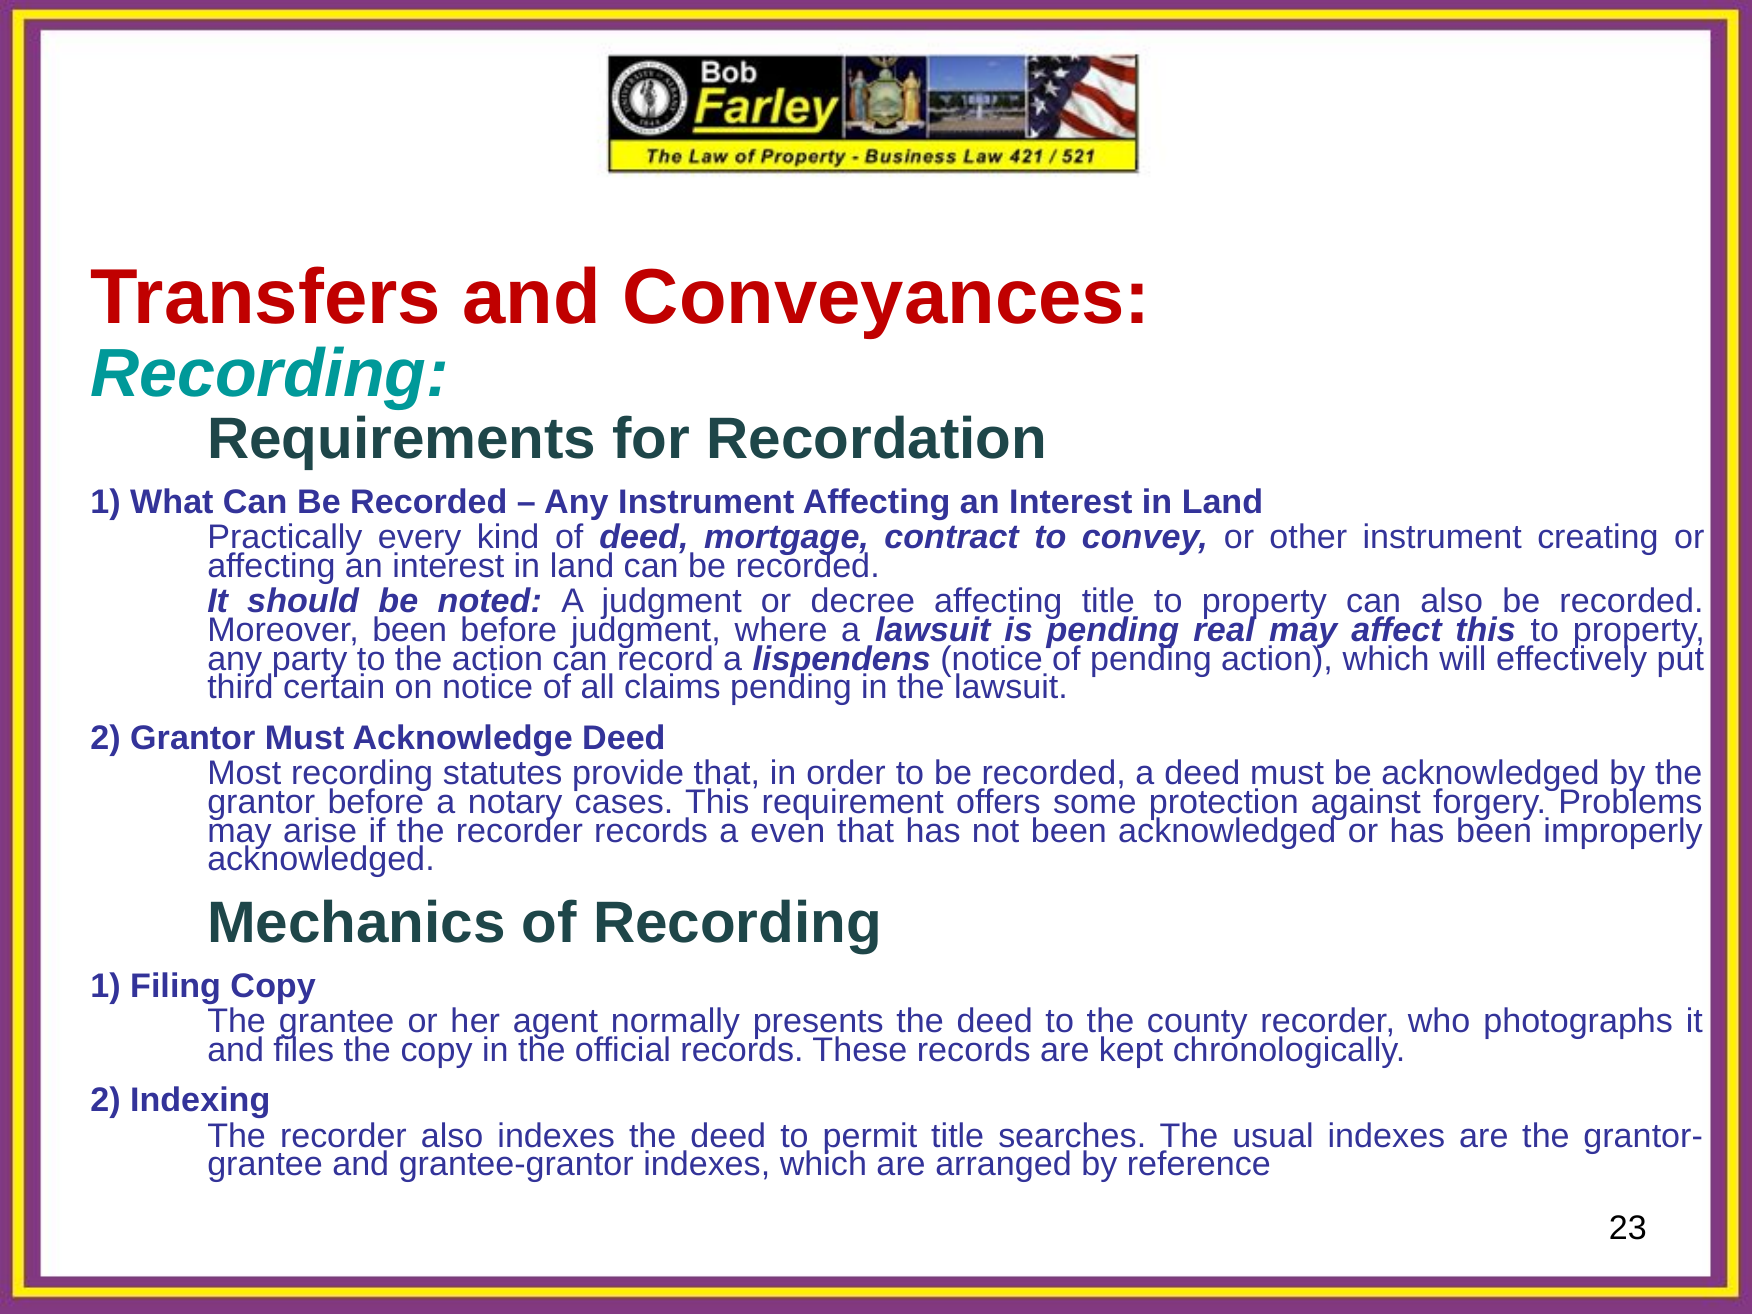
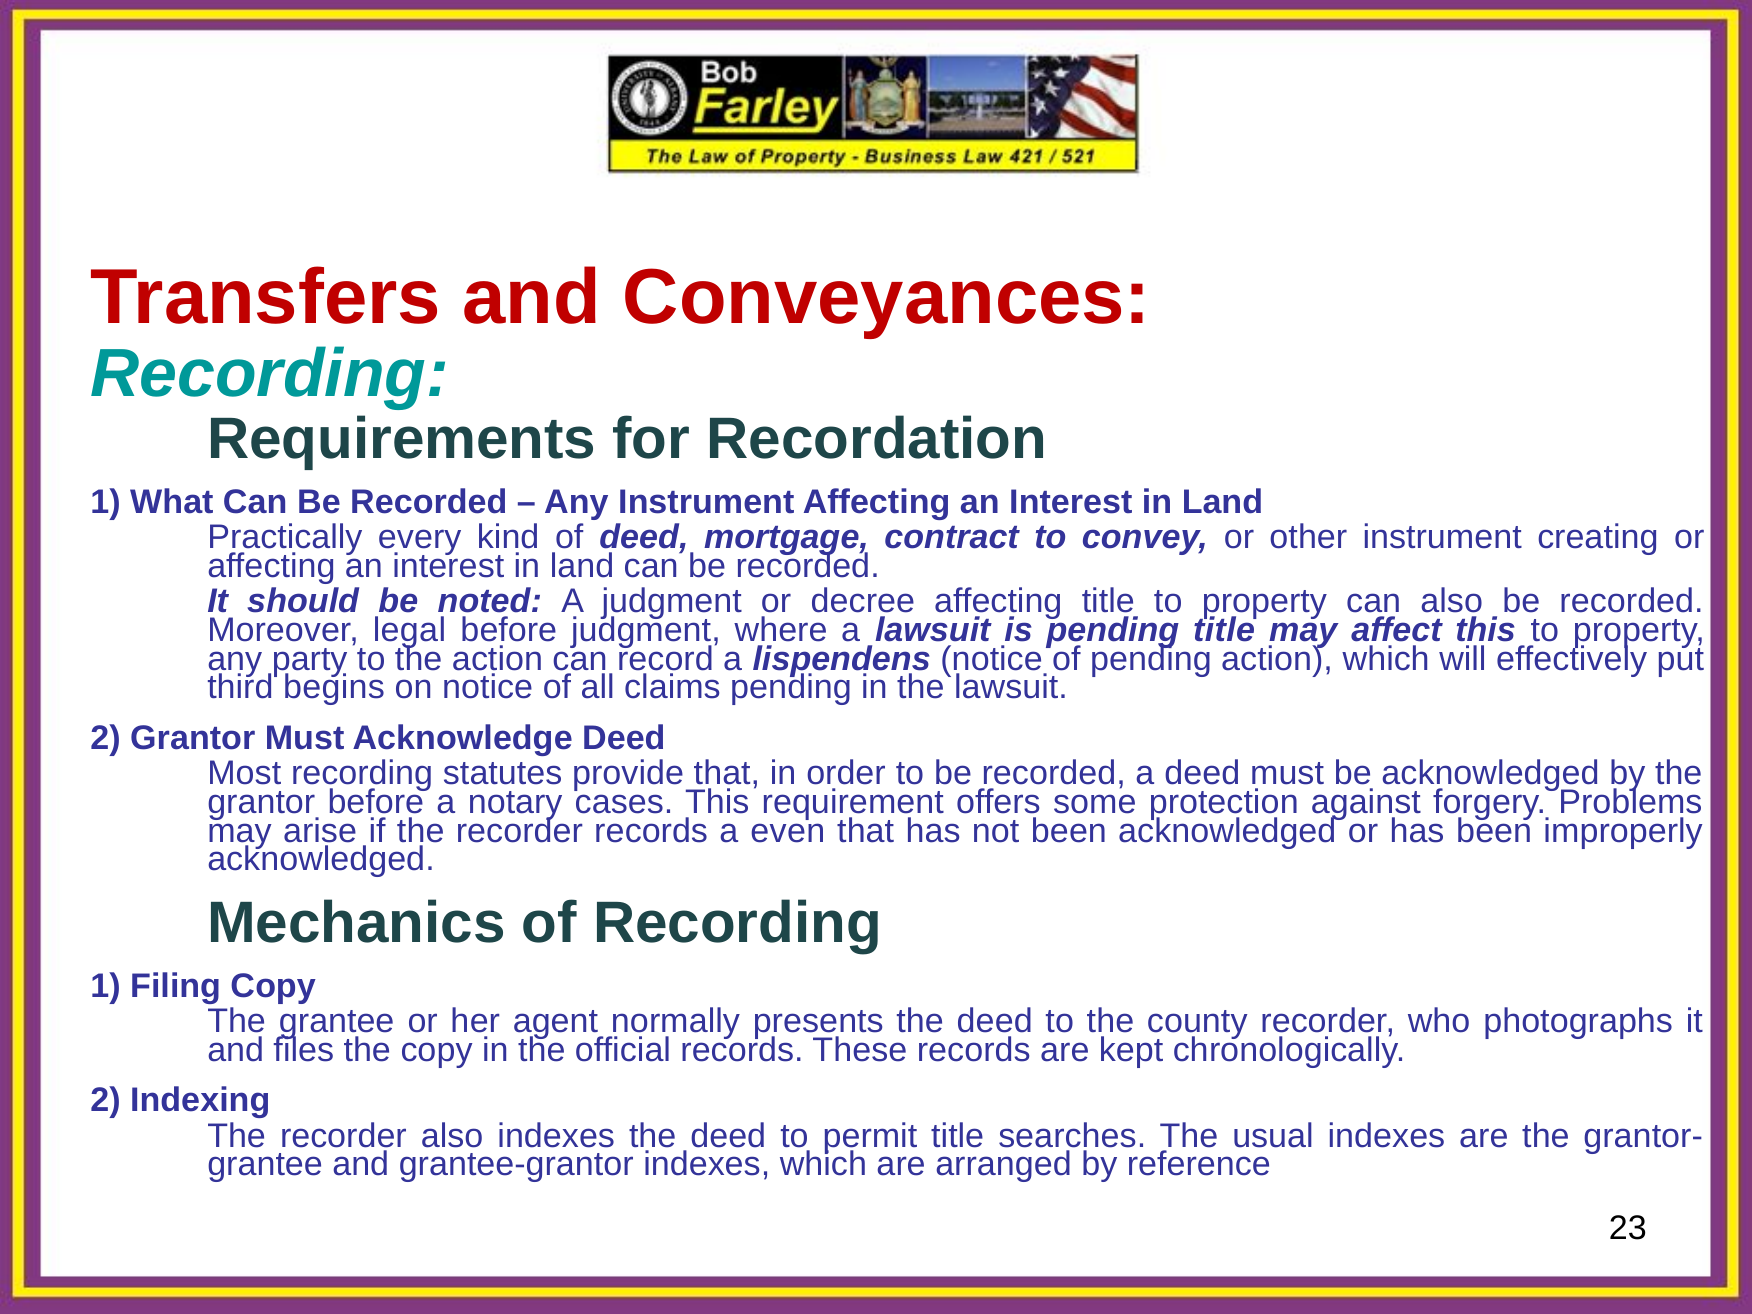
Moreover been: been -> legal (409, 630)
pending real: real -> title (1224, 630)
certain: certain -> begins (334, 688)
